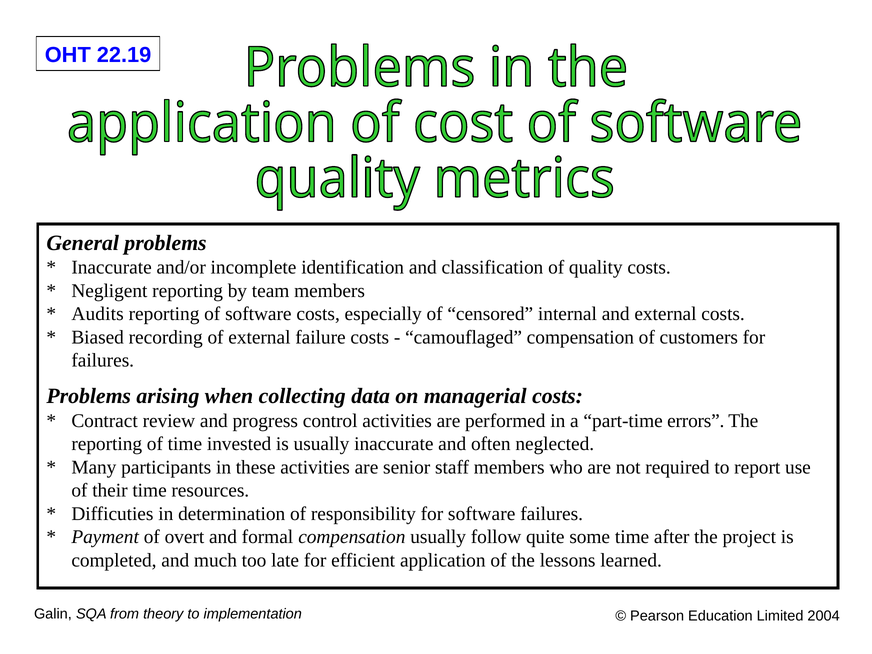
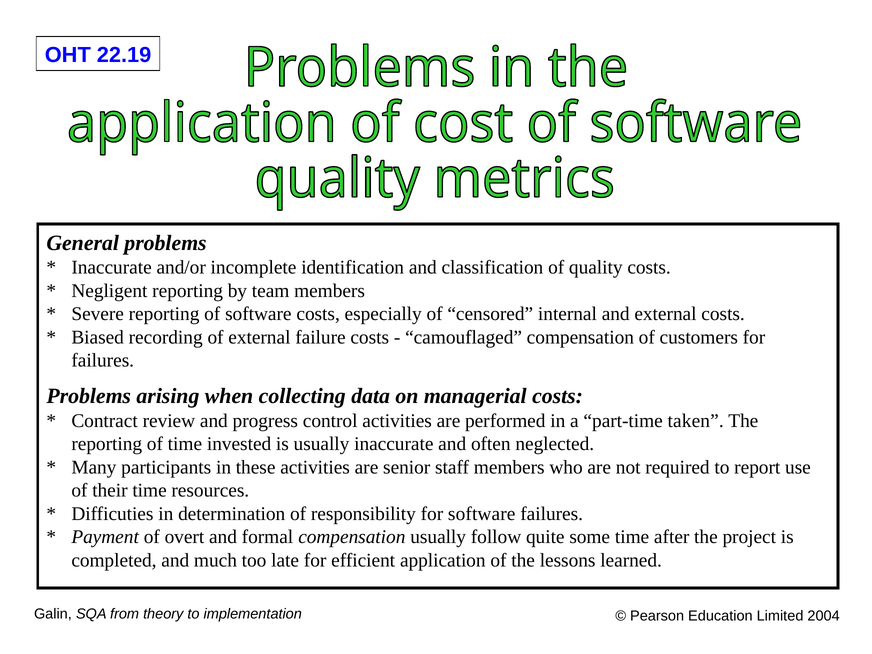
Audits: Audits -> Severe (98, 314)
errors: errors -> taken (696, 421)
